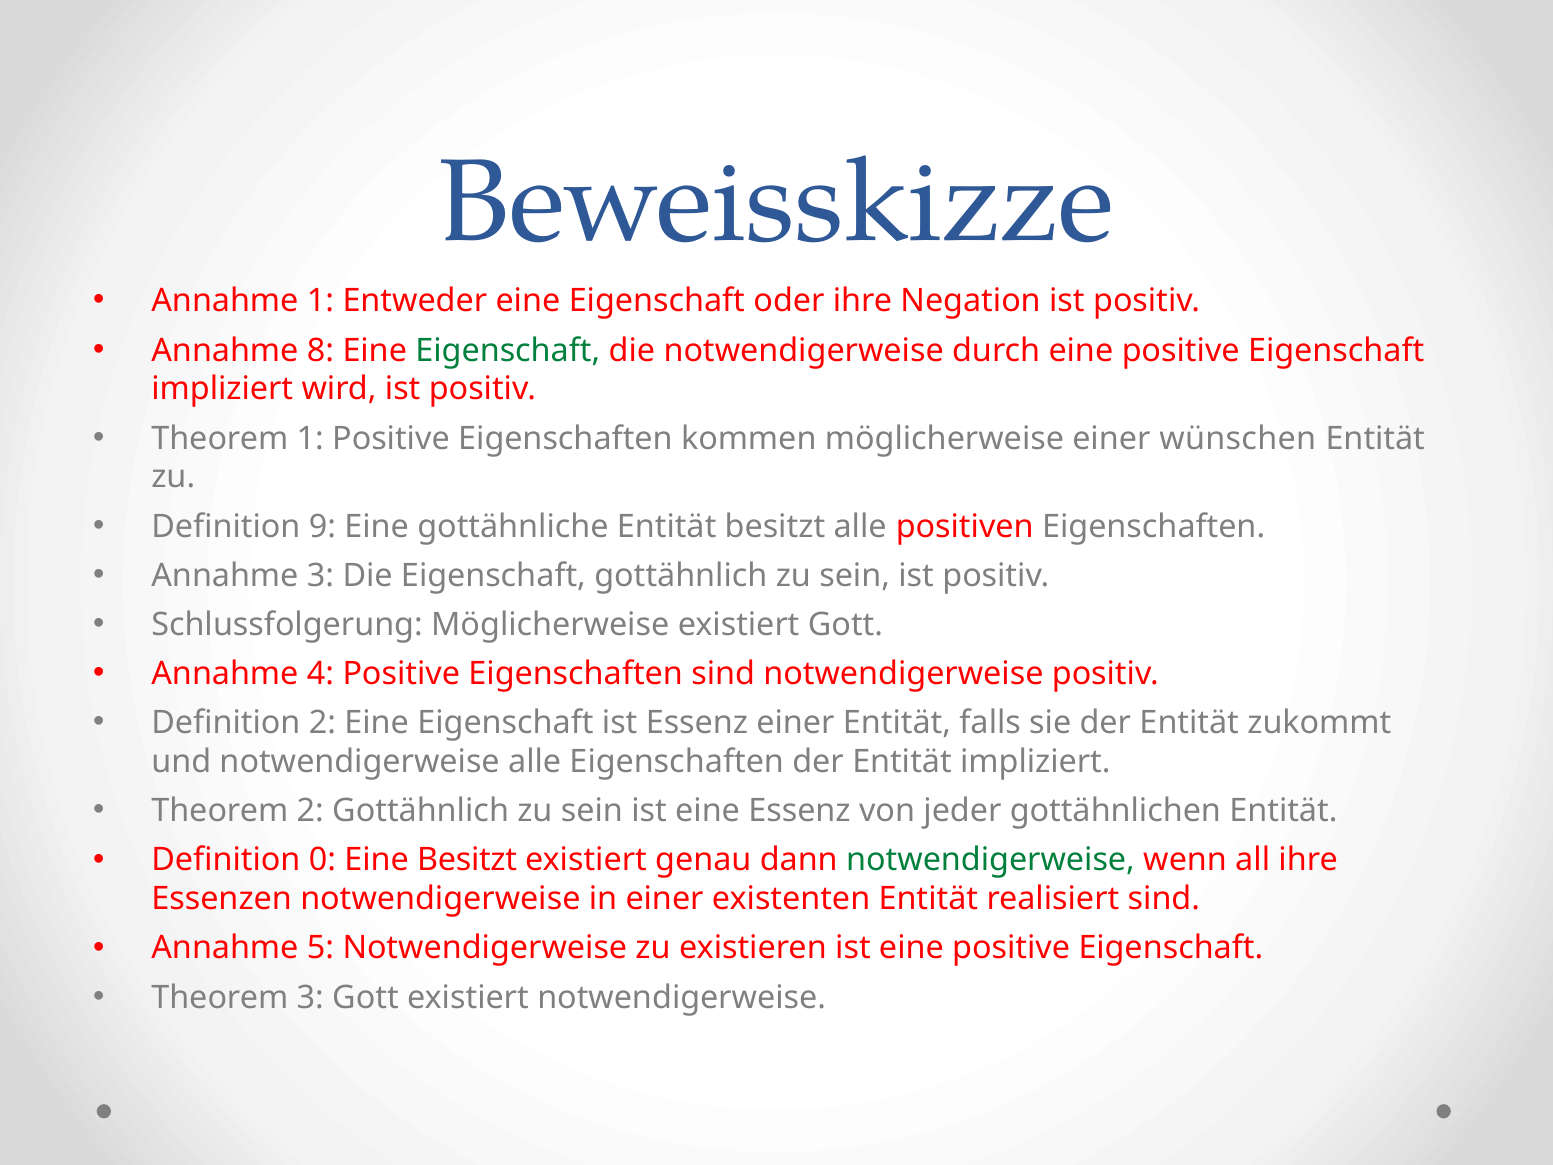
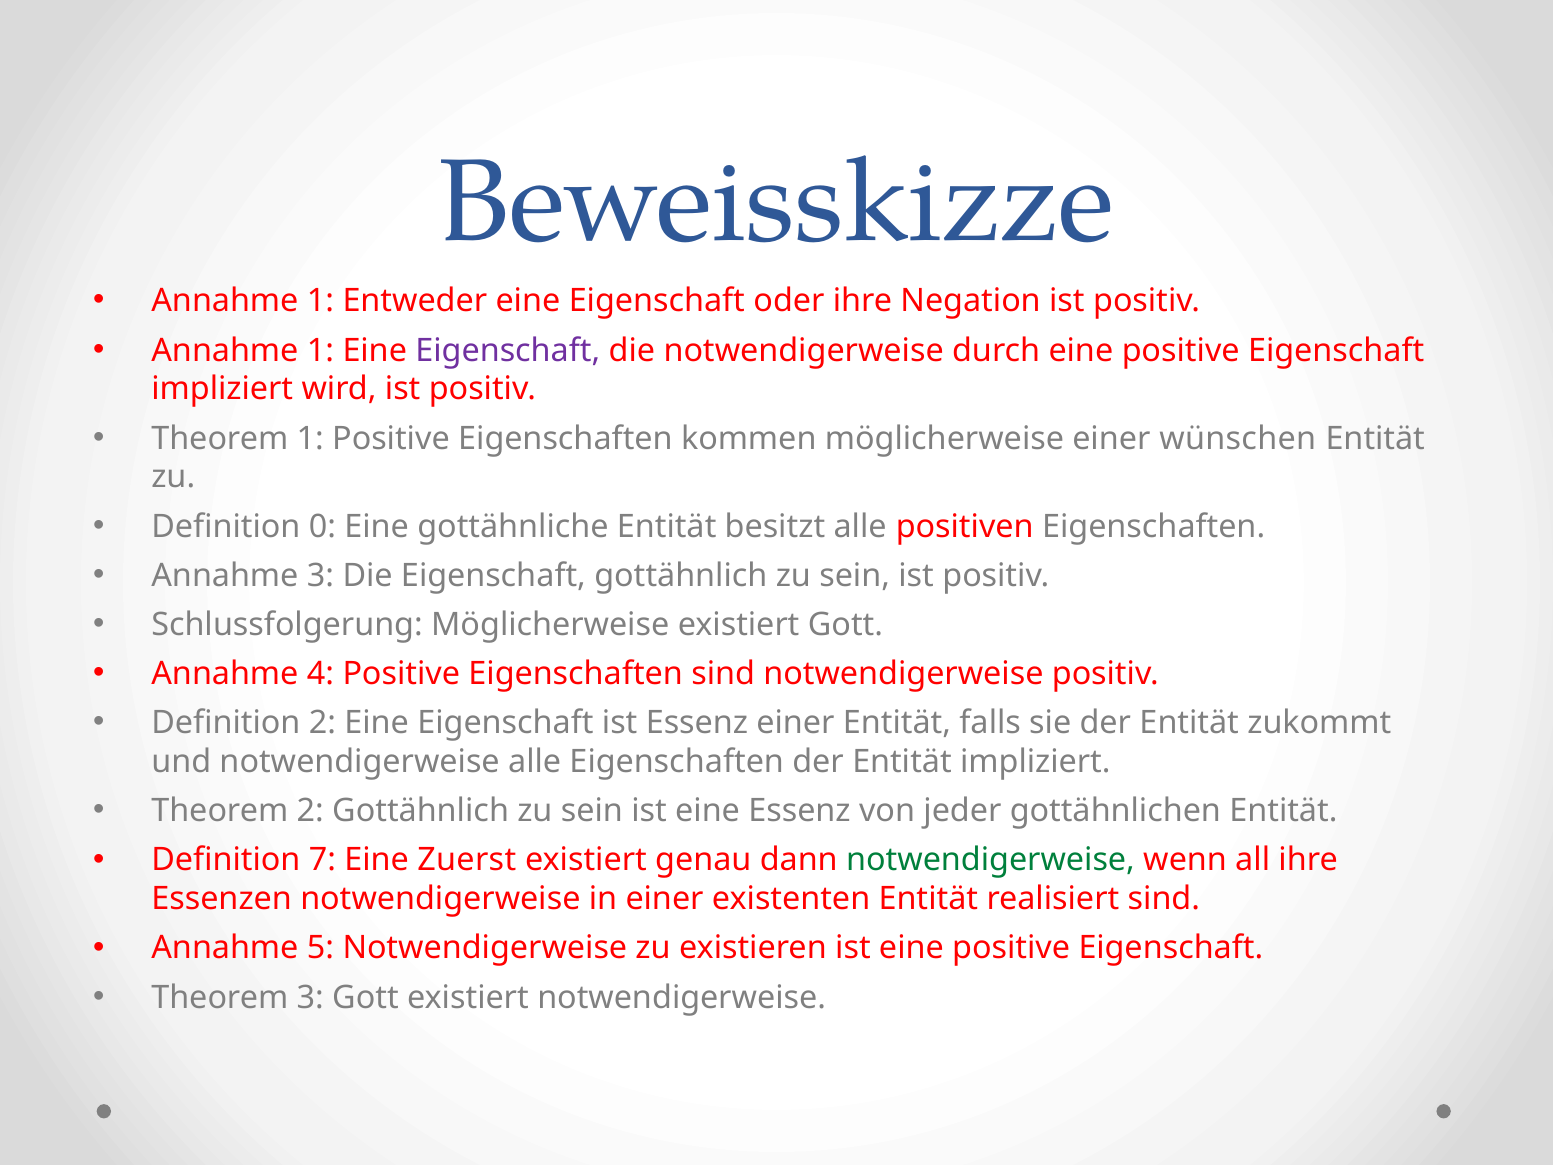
8: 8 -> 1 (320, 350)
Eigenschaft colour: green -> purple (508, 350)
9: 9 -> 0 (323, 526)
0: 0 -> 7 (323, 860)
Eine Besitzt: Besitzt -> Zuerst (467, 860)
